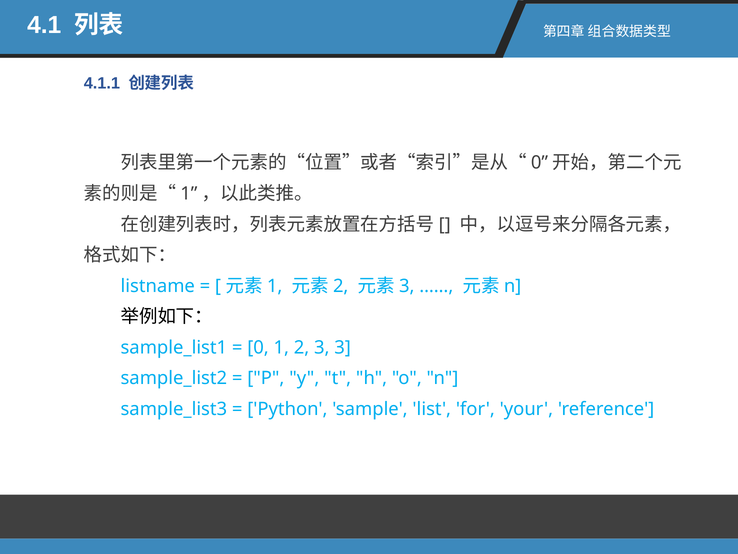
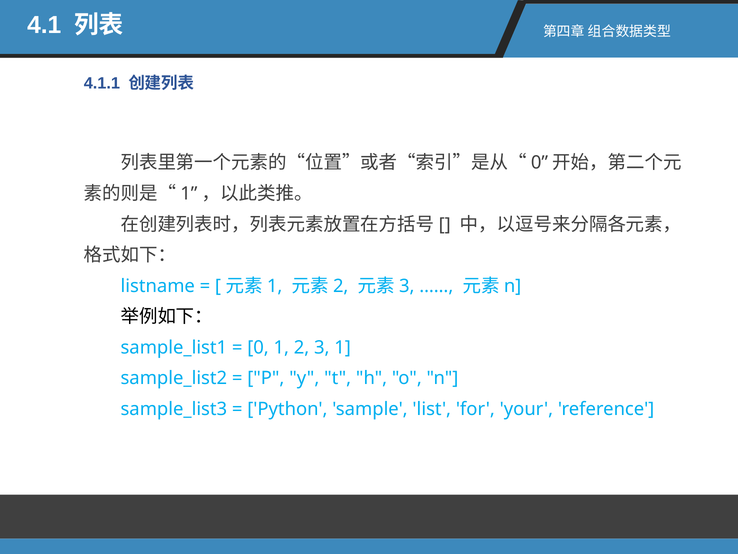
3 3: 3 -> 1 (343, 347)
